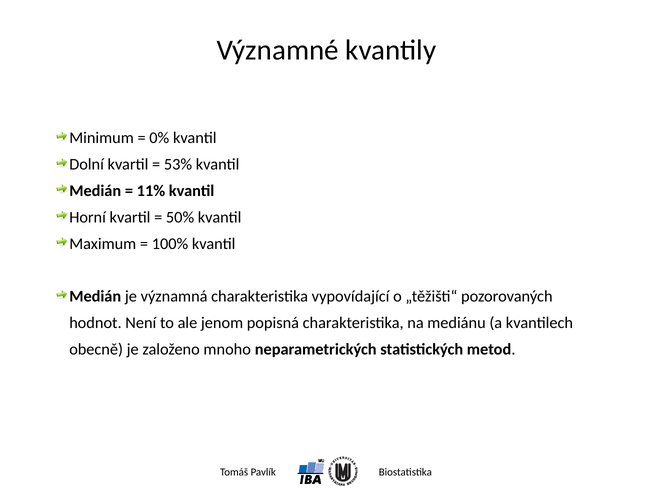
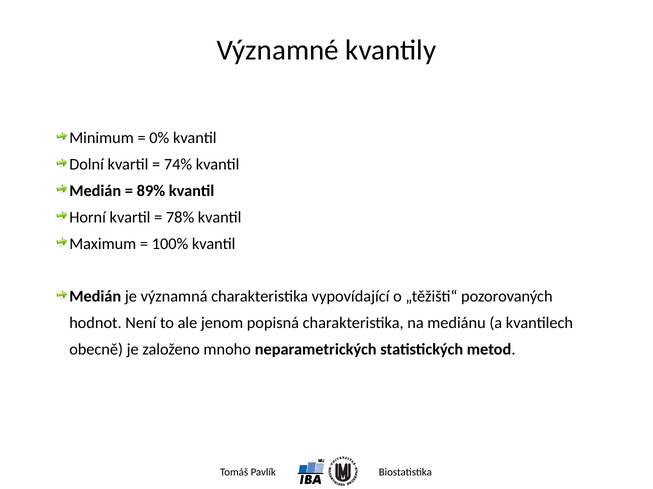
53%: 53% -> 74% (178, 165)
11%: 11% -> 89% (151, 191)
50%: 50% -> 78% (180, 218)
